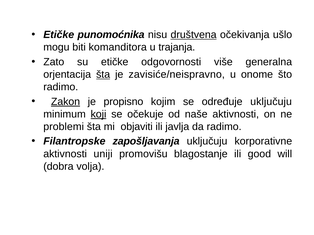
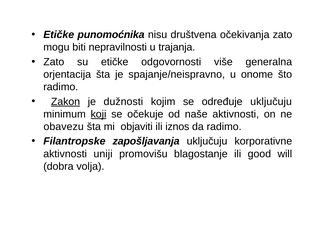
društvena underline: present -> none (194, 35)
očekivanja ušlo: ušlo -> zato (283, 35)
komanditora: komanditora -> nepravilnosti (118, 47)
šta underline: present -> none (103, 75)
zavisiće/neispravno: zavisiće/neispravno -> spajanje/neispravno (177, 75)
propisno: propisno -> dužnosti (123, 102)
problemi: problemi -> obavezu (64, 127)
javlja: javlja -> iznos (177, 127)
